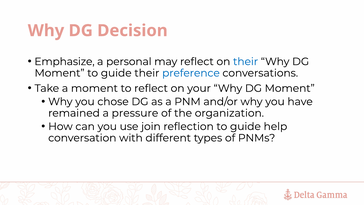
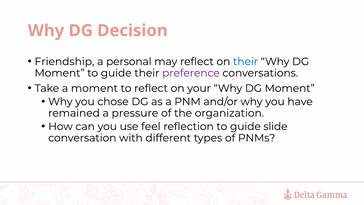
Emphasize: Emphasize -> Friendship (64, 62)
preference colour: blue -> purple (191, 73)
join: join -> feel (151, 126)
help: help -> slide (275, 126)
